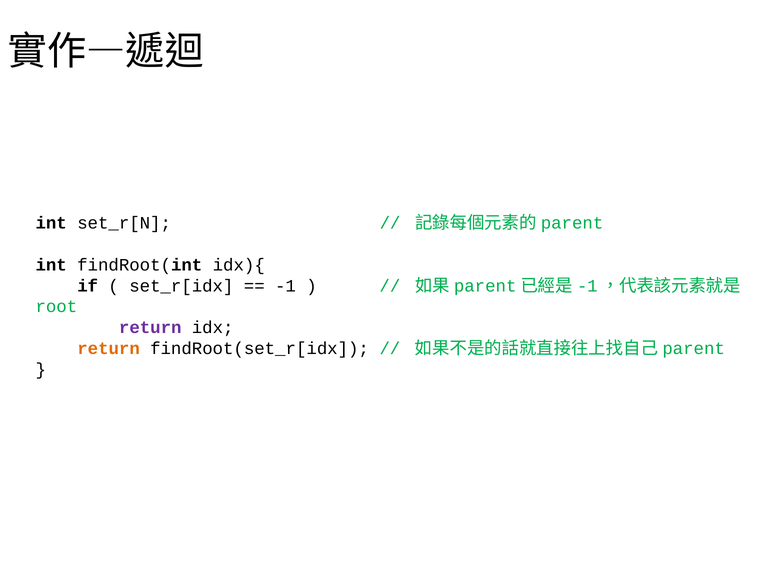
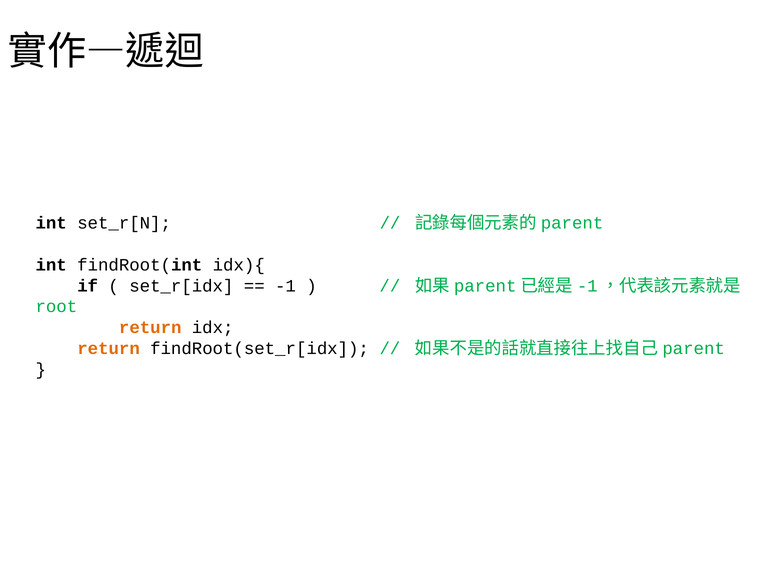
return colour: purple -> orange (150, 328)
